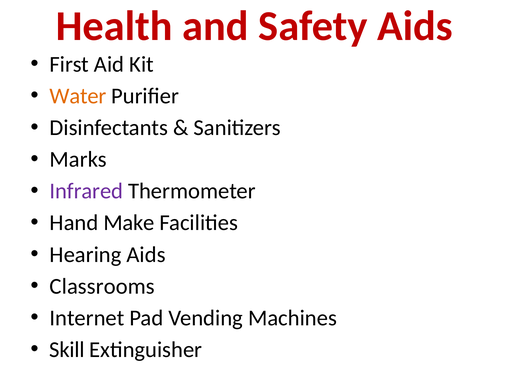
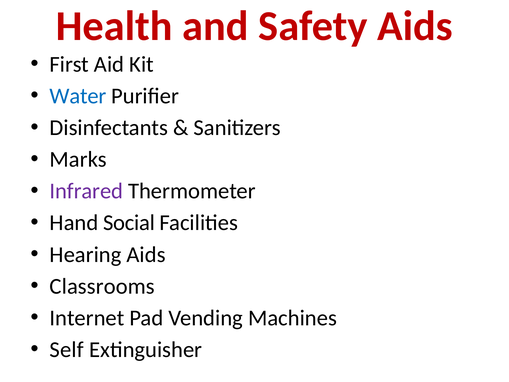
Water colour: orange -> blue (78, 96)
Make: Make -> Social (129, 223)
Skill: Skill -> Self (67, 349)
